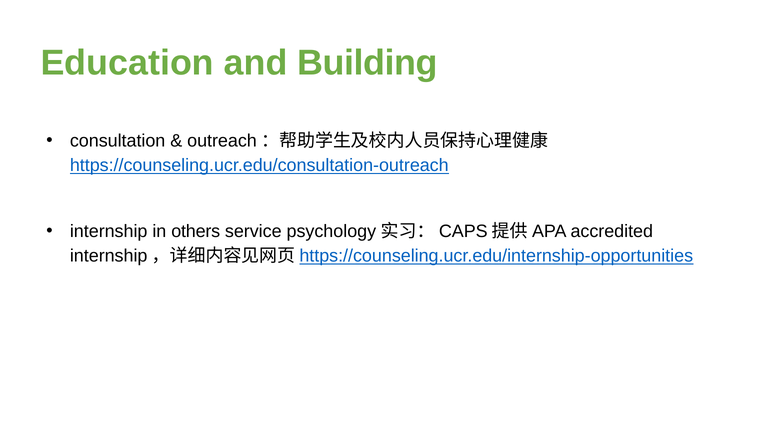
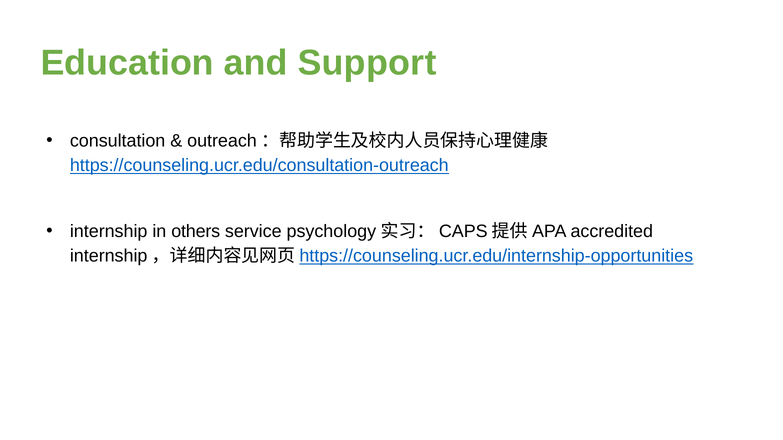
Building: Building -> Support (367, 63)
